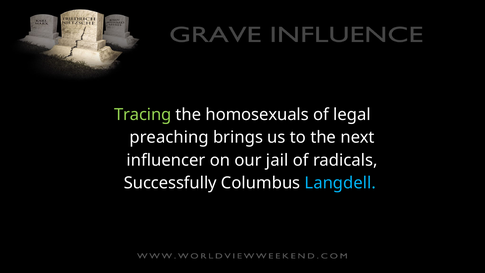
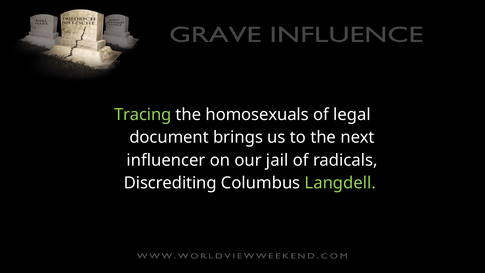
preaching: preaching -> document (169, 137)
Successfully: Successfully -> Discrediting (170, 183)
Langdell colour: light blue -> light green (340, 183)
